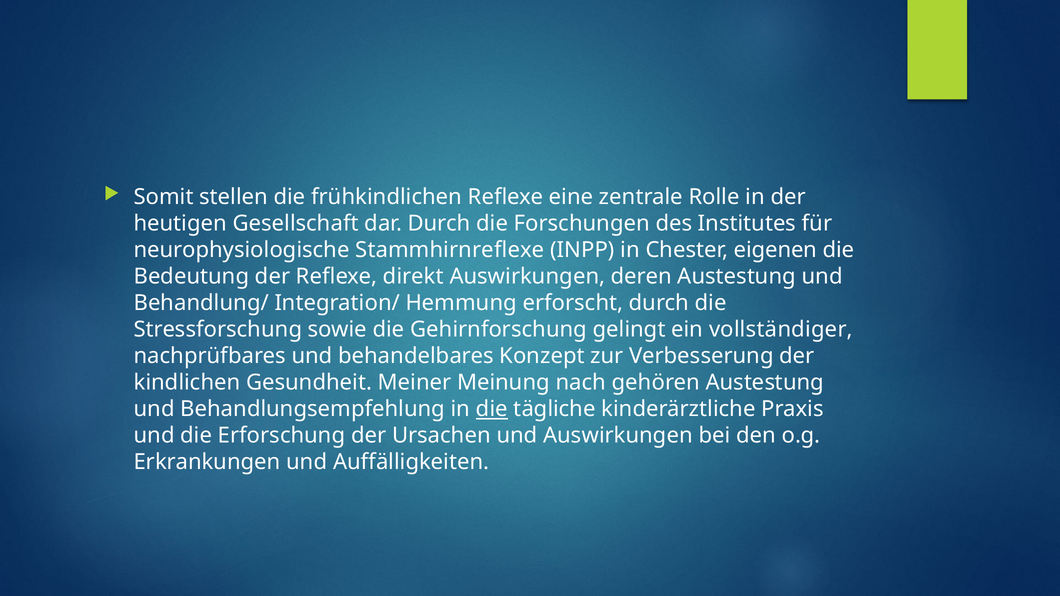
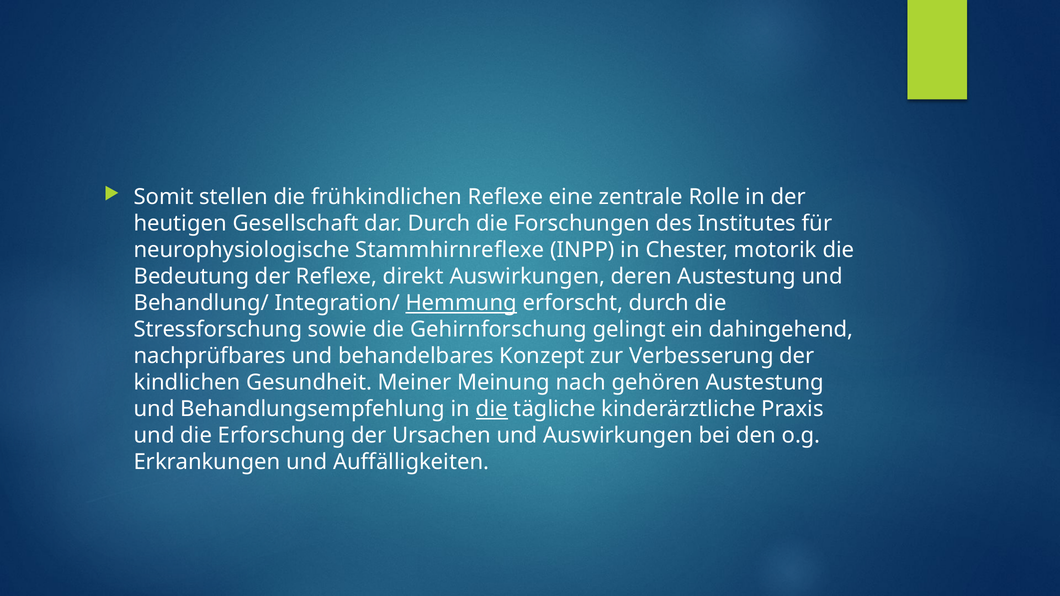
eigenen: eigenen -> motorik (775, 250)
Hemmung underline: none -> present (461, 303)
vollständiger: vollständiger -> dahingehend (781, 330)
